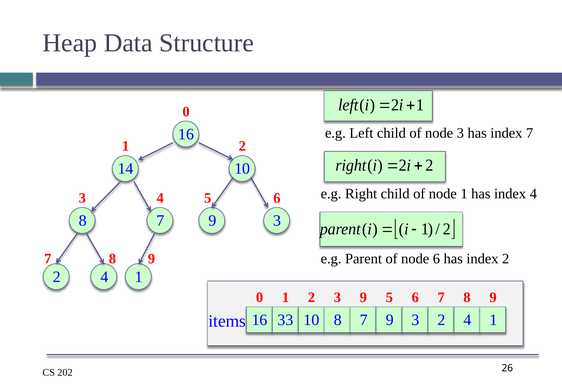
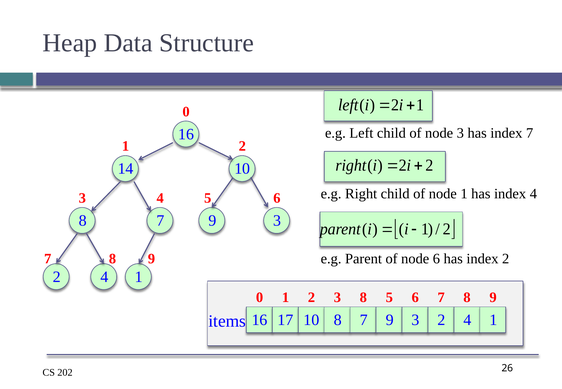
2 3 9: 9 -> 8 (363, 298)
33: 33 -> 17 (286, 320)
